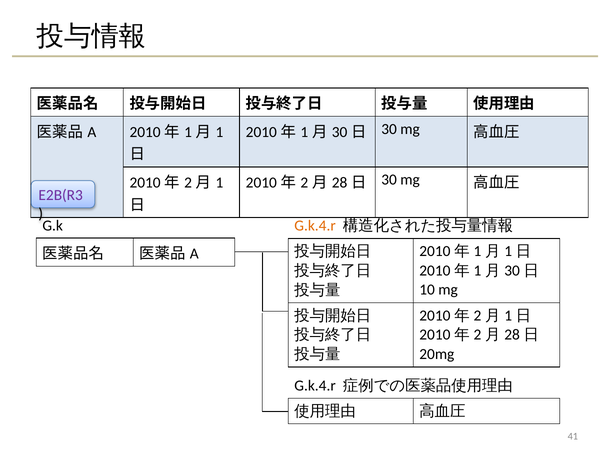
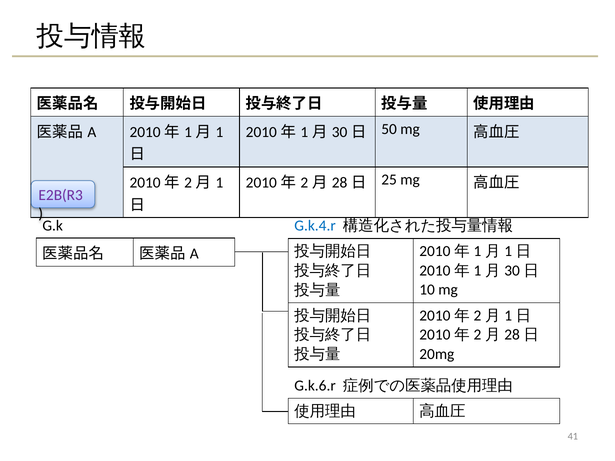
30: 30 -> 50 (389, 129)
30: 30 -> 25 (389, 180)
G.k.4.r colour: orange -> blue (315, 226)
G.k.4.r: G.k.4.r -> G.k.6.r (315, 386)
